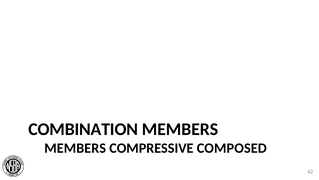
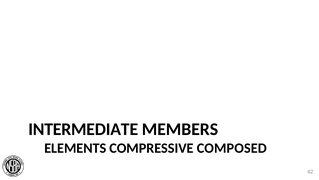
COMBINATION: COMBINATION -> INTERMEDIATE (83, 129)
MEMBERS: MEMBERS -> ELEMENTS (75, 148)
